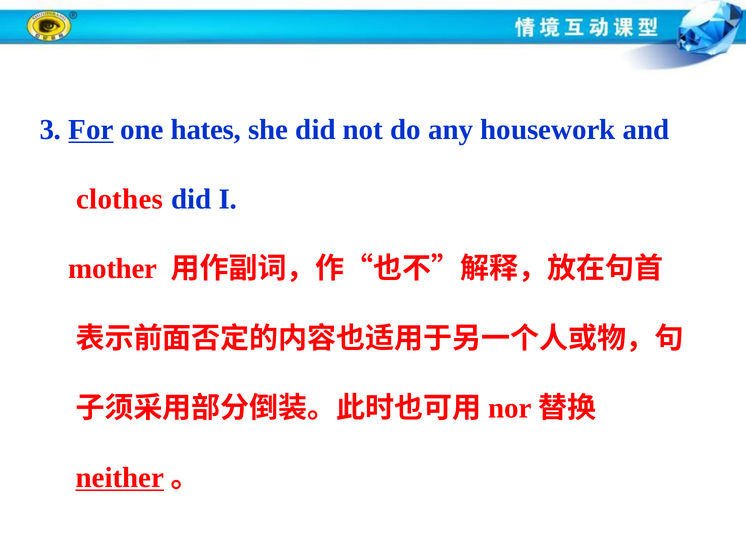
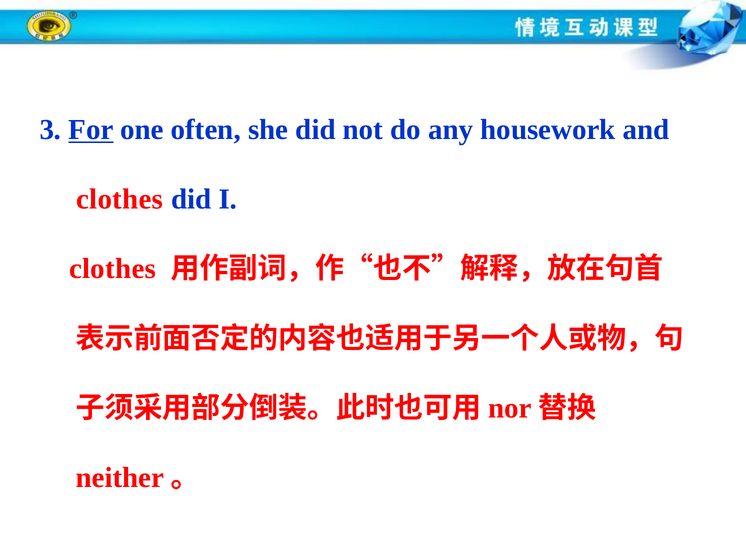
hates: hates -> often (206, 130)
mother: mother -> clothes (113, 269)
neither underline: present -> none (120, 478)
